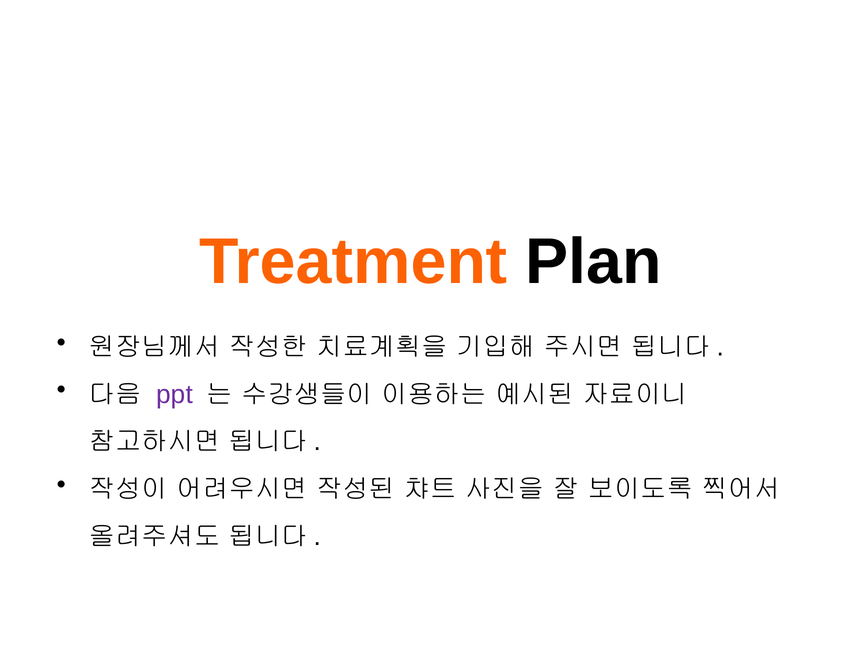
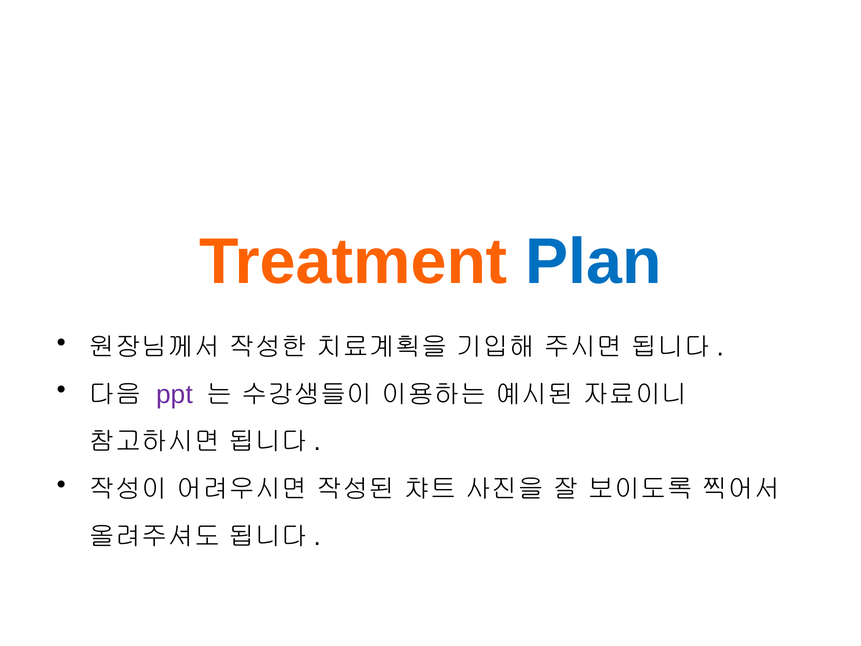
Plan colour: black -> blue (593, 262)
